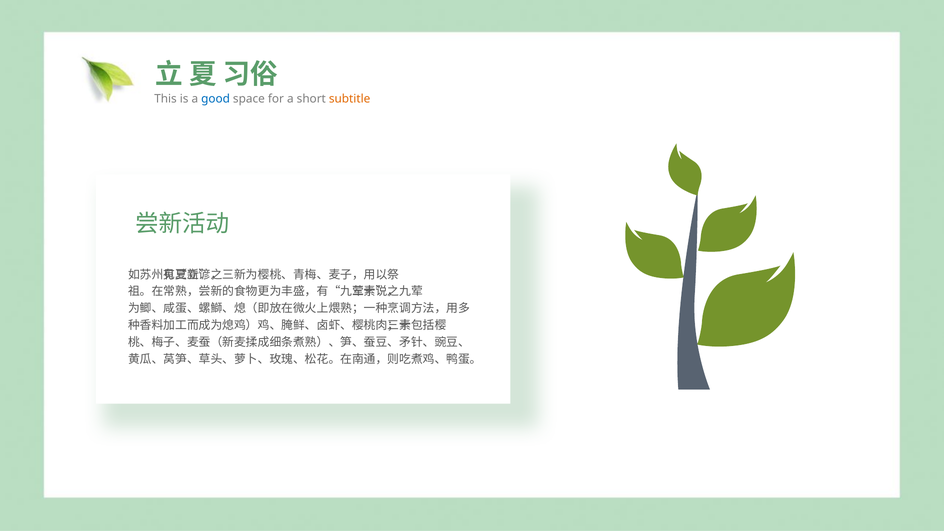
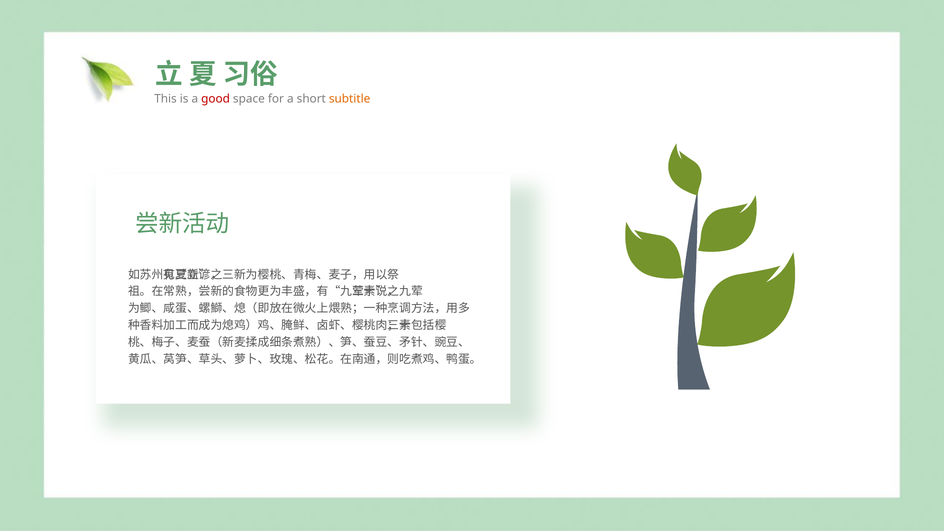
good colour: blue -> red (216, 99)
